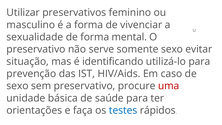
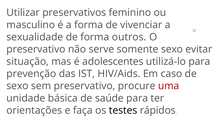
mental: mental -> outros (129, 37)
identificando: identificando -> adolescentes (113, 61)
testes colour: blue -> black (123, 110)
